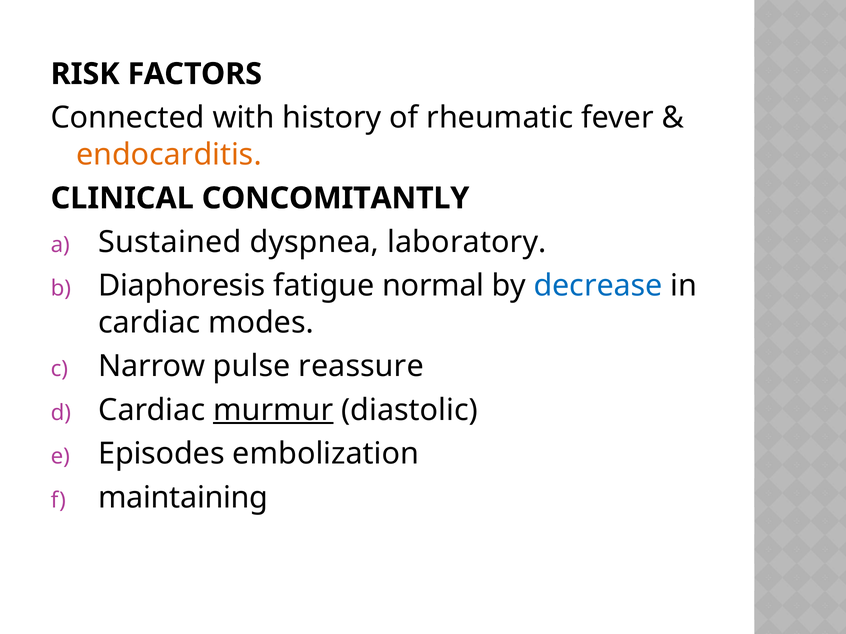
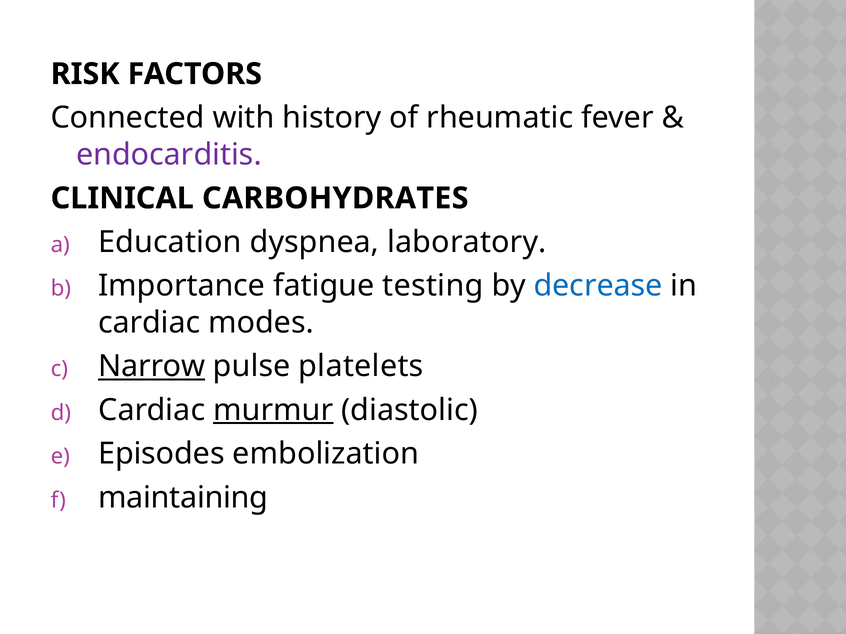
endocarditis colour: orange -> purple (169, 155)
CONCOMITANTLY: CONCOMITANTLY -> CARBOHYDRATES (335, 198)
Sustained: Sustained -> Education (170, 242)
Diaphoresis: Diaphoresis -> Importance (182, 286)
normal: normal -> testing (433, 286)
Narrow underline: none -> present (152, 367)
reassure: reassure -> platelets (361, 367)
